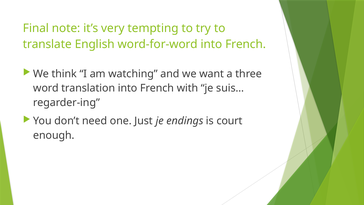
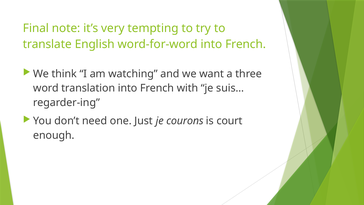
endings: endings -> courons (185, 121)
